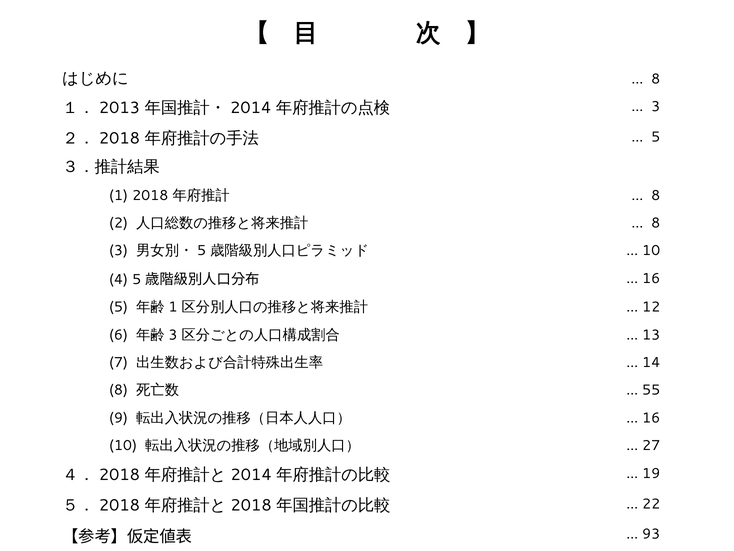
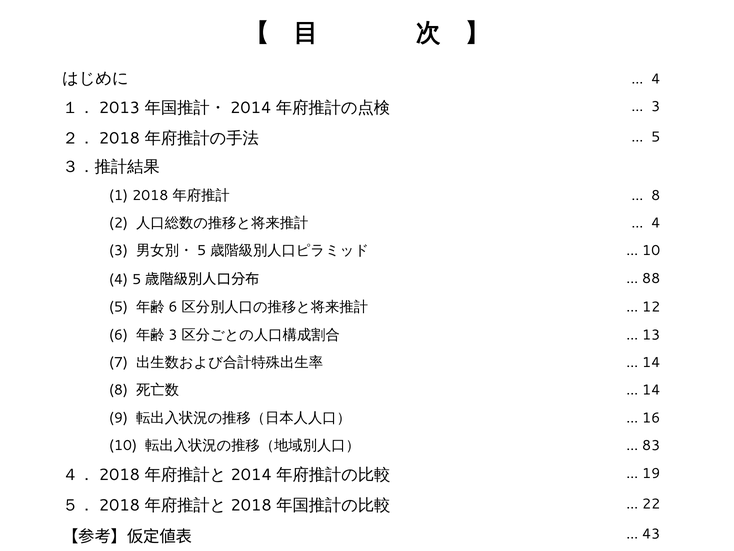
8: 8 -> 4 (656, 79)
8: 8 -> 4 (656, 223)
16: 16 -> 88 (651, 278)
1: 1 -> 6 (173, 307)
55: 55 -> 14 (651, 390)
27: 27 -> 83 (651, 445)
93: 93 -> 43 (651, 534)
